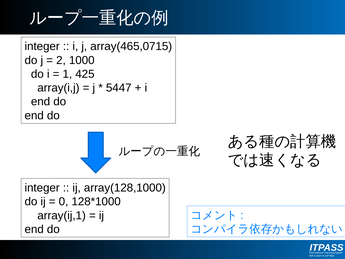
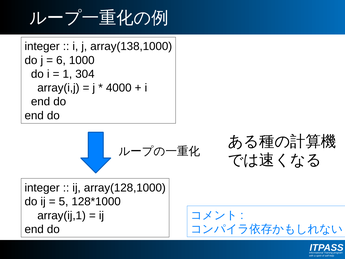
array(465,0715: array(465,0715 -> array(138,1000 (131, 46)
2: 2 -> 6 (61, 60)
425: 425 -> 304 (85, 74)
5447: 5447 -> 4000 (119, 88)
0: 0 -> 5 (64, 201)
